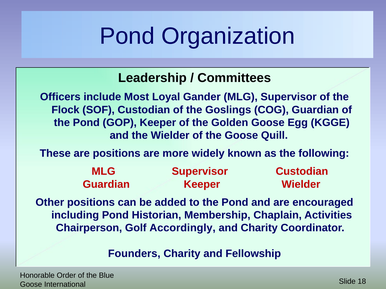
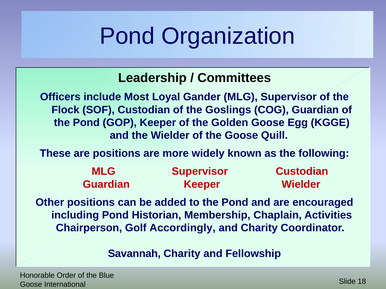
Founders: Founders -> Savannah (134, 254)
